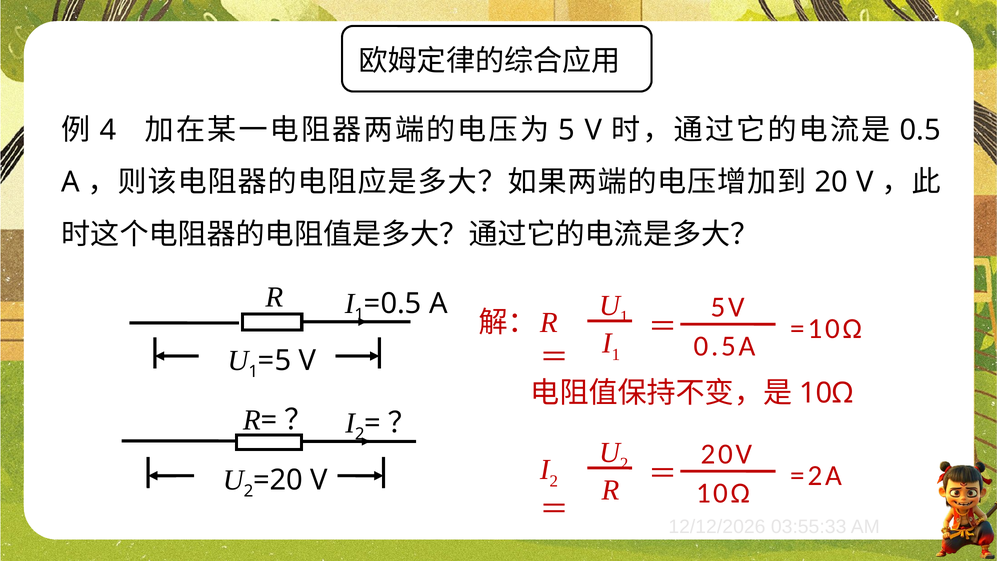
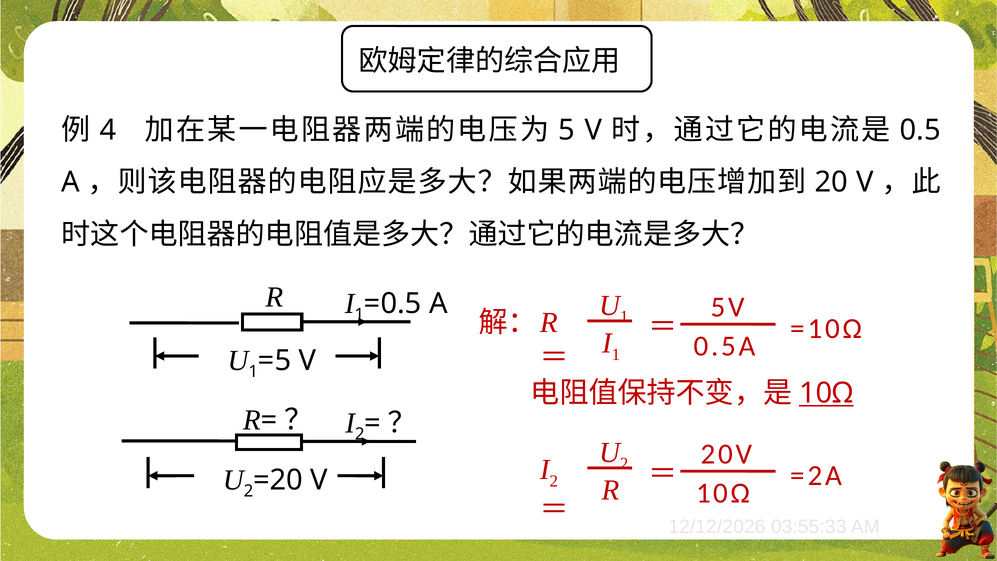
10Ω underline: none -> present (826, 393)
